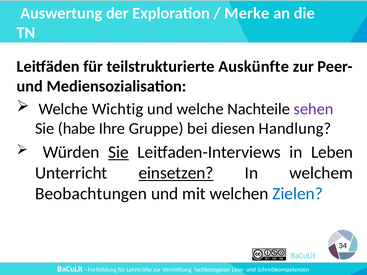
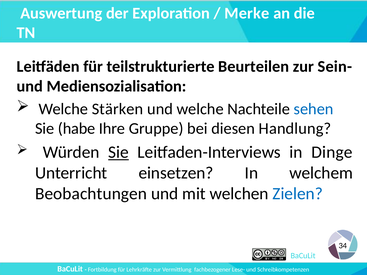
Auskünfte: Auskünfte -> Beurteilen (254, 67)
Peer-: Peer- -> Sein- (335, 67)
Wichtig: Wichtig -> Stärken (118, 109)
sehen colour: purple -> blue (314, 109)
Leben: Leben -> Dinge (332, 152)
einsetzen underline: present -> none (176, 173)
